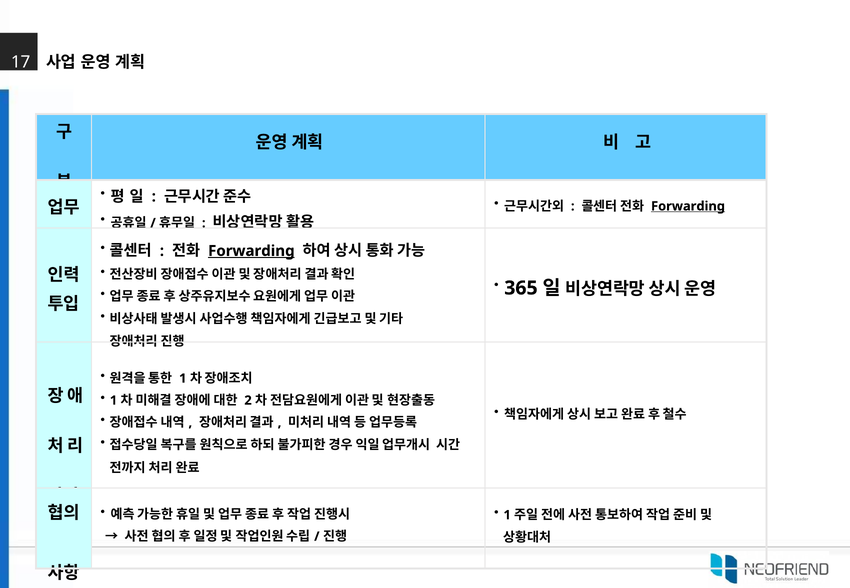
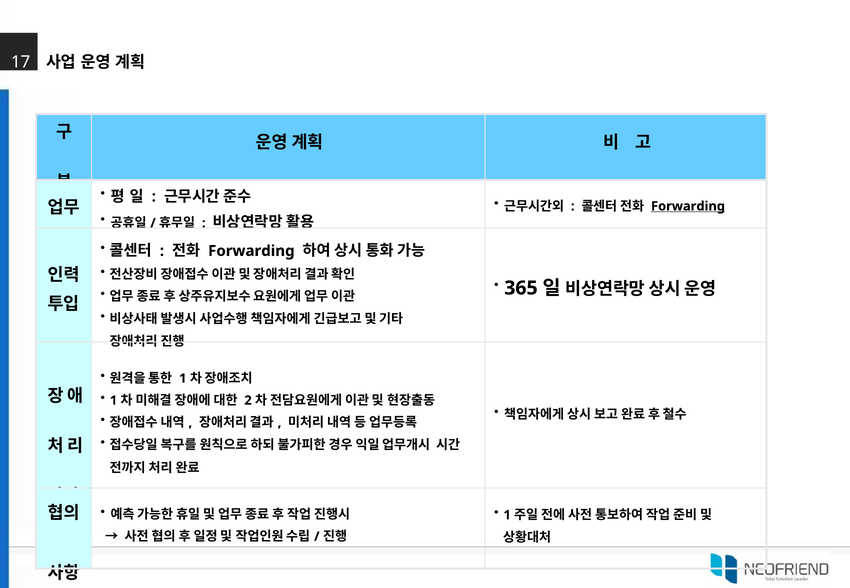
Forwarding underline: present -> none (251, 251)
